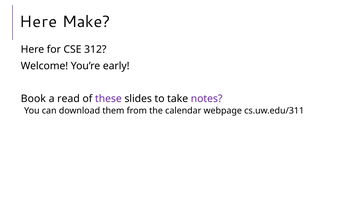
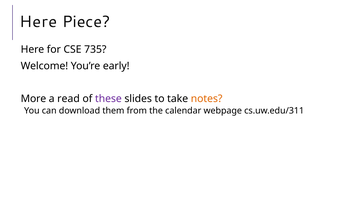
Make: Make -> Piece (86, 22)
312: 312 -> 735 (95, 49)
Book: Book -> More (33, 99)
notes colour: purple -> orange (207, 99)
